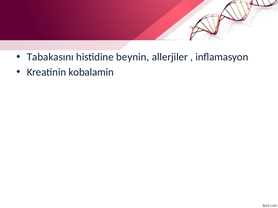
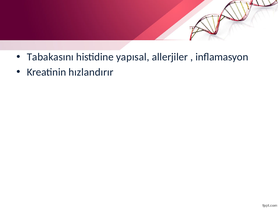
beynin: beynin -> yapısal (133, 57)
kobalamin: kobalamin -> hızlandırır (91, 72)
